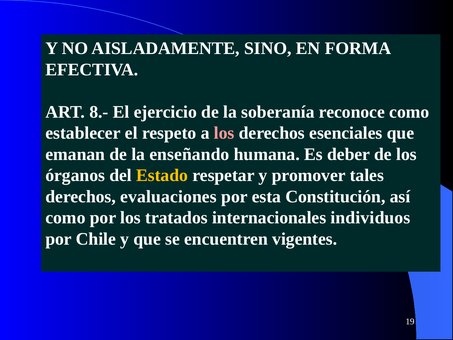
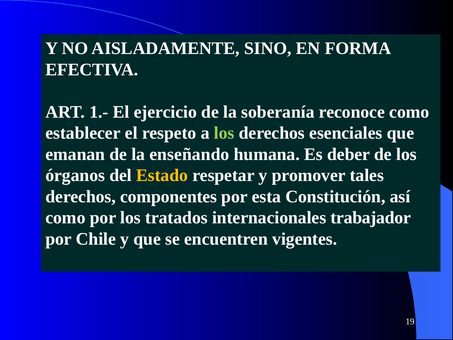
8.-: 8.- -> 1.- (99, 112)
los colour: pink -> light green (224, 133)
evaluaciones: evaluaciones -> componentes (169, 196)
individuos: individuos -> trabajador (371, 218)
